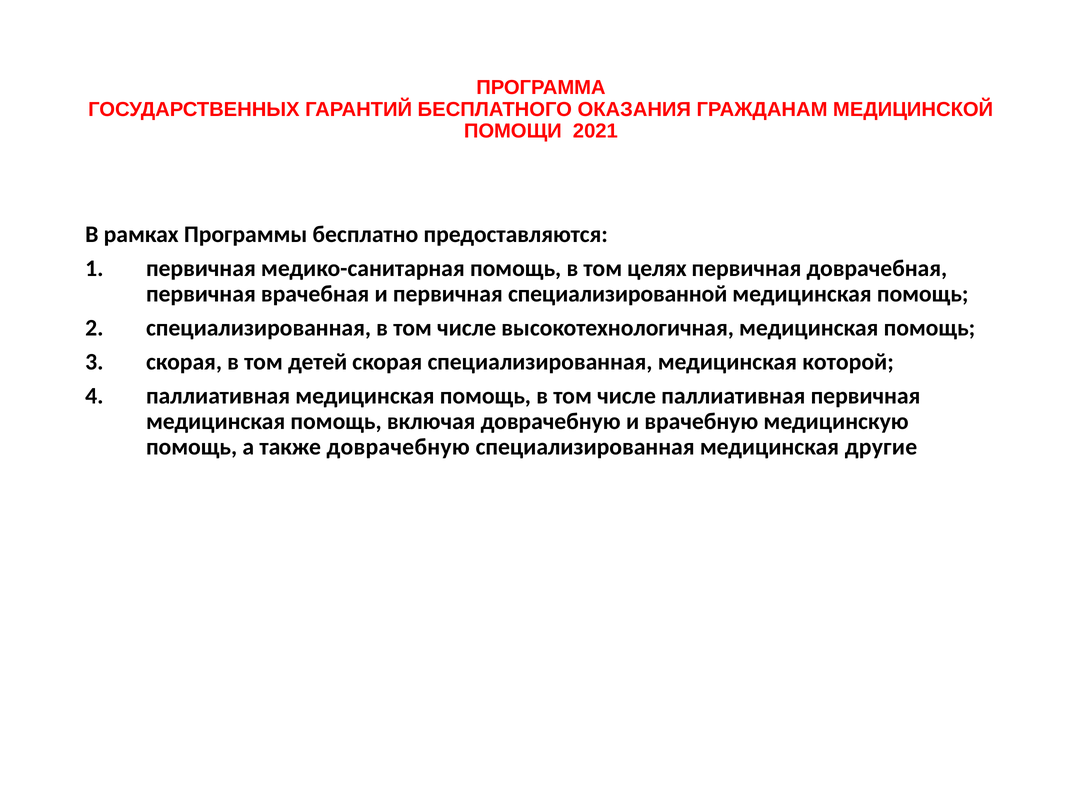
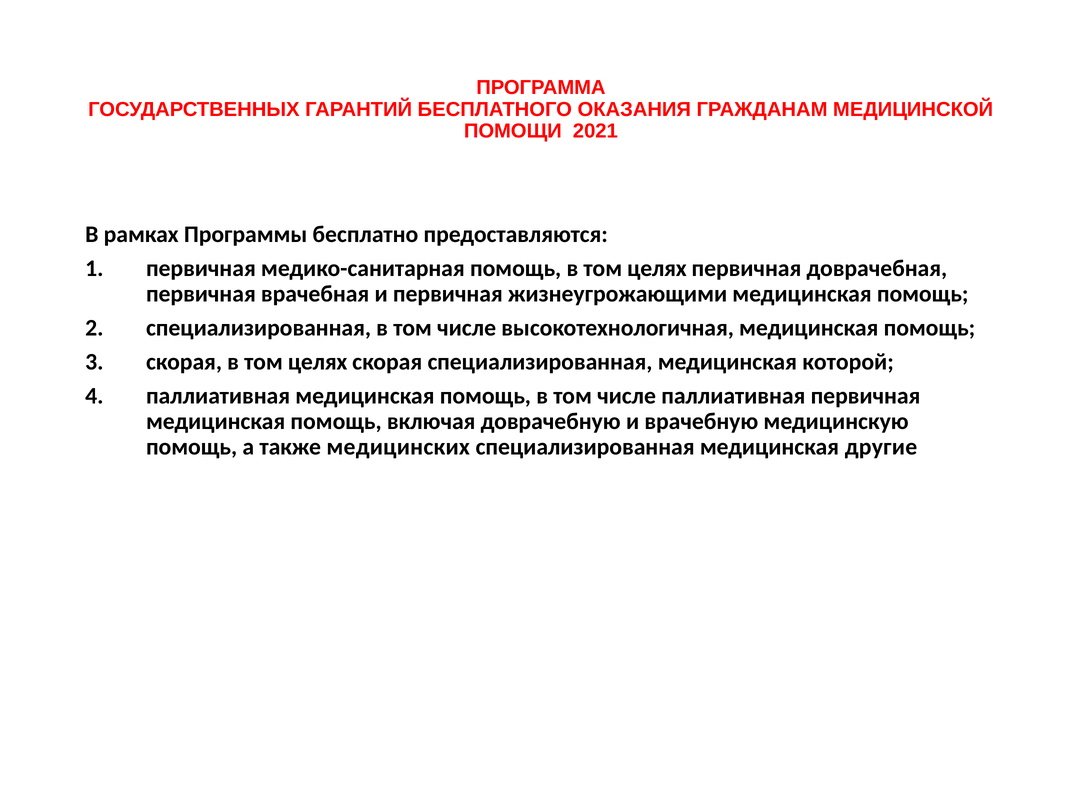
специализированной: специализированной -> жизнеугрожающими (618, 294)
скорая в том детей: детей -> целях (318, 362)
также доврачебную: доврачебную -> медицинских (398, 447)
